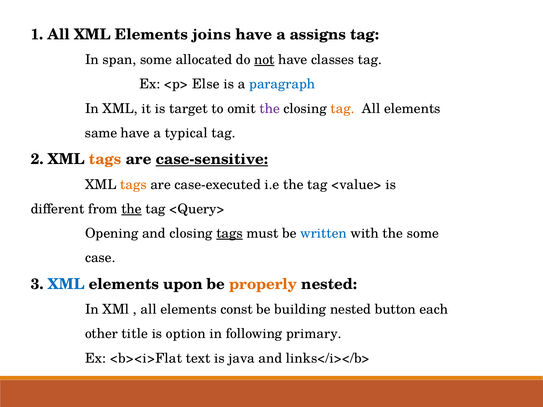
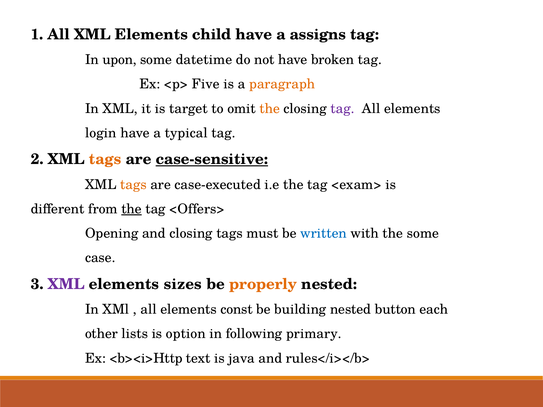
joins: joins -> child (212, 35)
span: span -> upon (120, 60)
allocated: allocated -> datetime (204, 60)
not underline: present -> none (264, 60)
classes: classes -> broken (333, 60)
Else: Else -> Five (206, 84)
paragraph colour: blue -> orange (282, 84)
the colour: purple -> orange (270, 109)
tag colour: orange -> purple (343, 109)
same: same -> login (101, 133)
<value>: <value> -> <exam> (356, 185)
<Query>: <Query> -> <Offers> (197, 209)
tags underline: present -> none (230, 234)
XML colour: blue -> purple (66, 284)
upon: upon -> sizes (183, 284)
title: title -> lists (135, 334)
<b><i>Flat: <b><i>Flat -> <b><i>Http (146, 358)
links</i></b>: links</i></b> -> rules</i></b> (328, 358)
